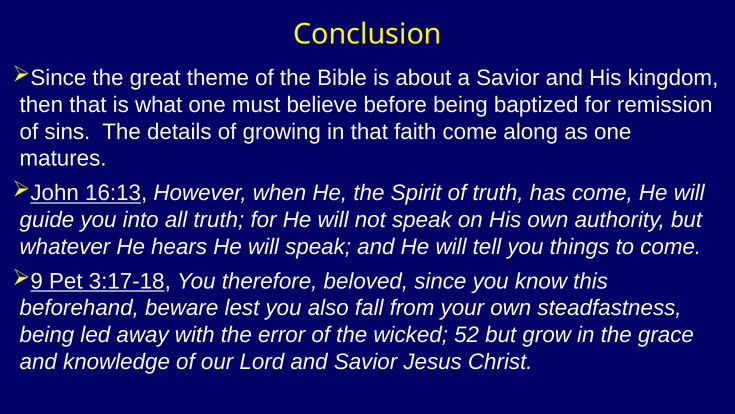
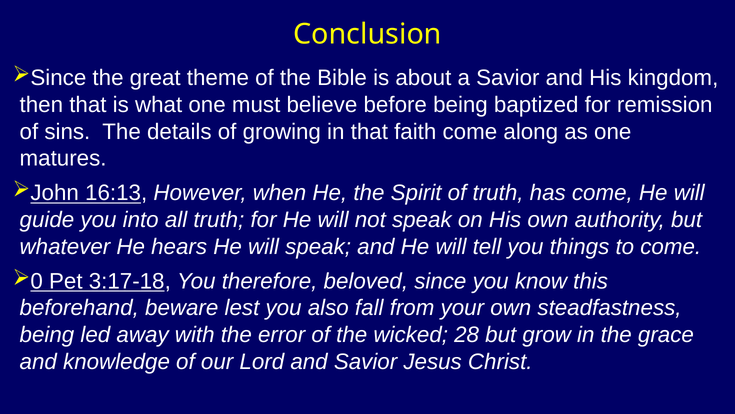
9: 9 -> 0 (37, 281)
52: 52 -> 28 (467, 335)
